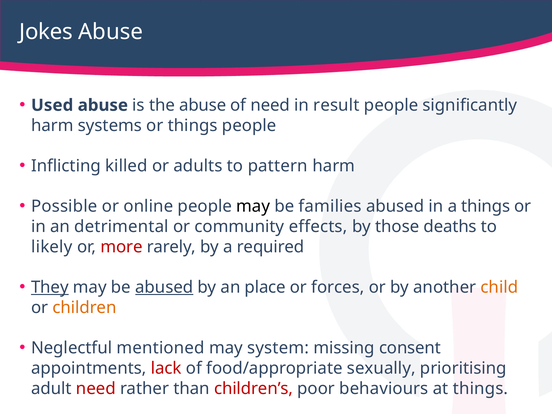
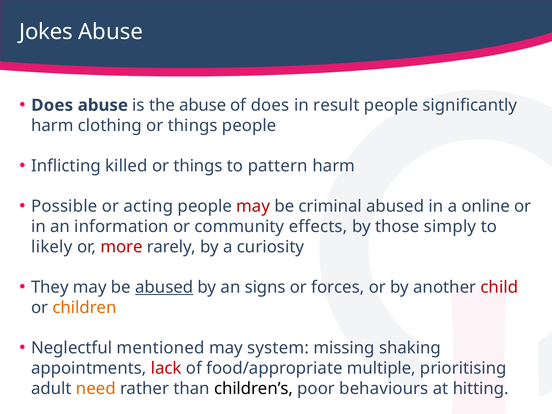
Used: Used -> Does (52, 105)
of need: need -> does (270, 105)
systems: systems -> clothing (110, 126)
adults: adults -> things (198, 166)
online: online -> acting (148, 206)
may colour: black -> red (253, 206)
families: families -> criminal (330, 206)
a things: things -> online (486, 206)
detrimental: detrimental -> information (122, 227)
deaths: deaths -> simply (450, 227)
required: required -> curiosity (270, 247)
They underline: present -> none (50, 287)
place: place -> signs (265, 287)
child colour: orange -> red (499, 287)
consent: consent -> shaking (410, 348)
sexually: sexually -> multiple (381, 368)
need colour: red -> orange (96, 389)
children’s colour: red -> black (254, 389)
at things: things -> hitting (481, 389)
